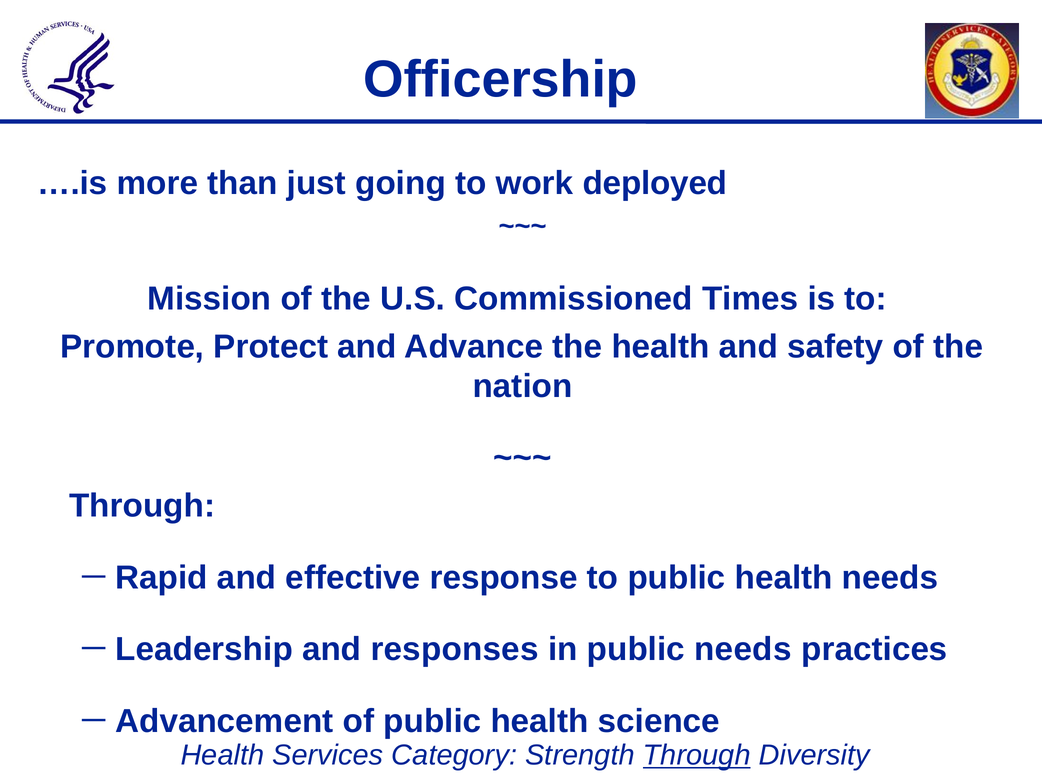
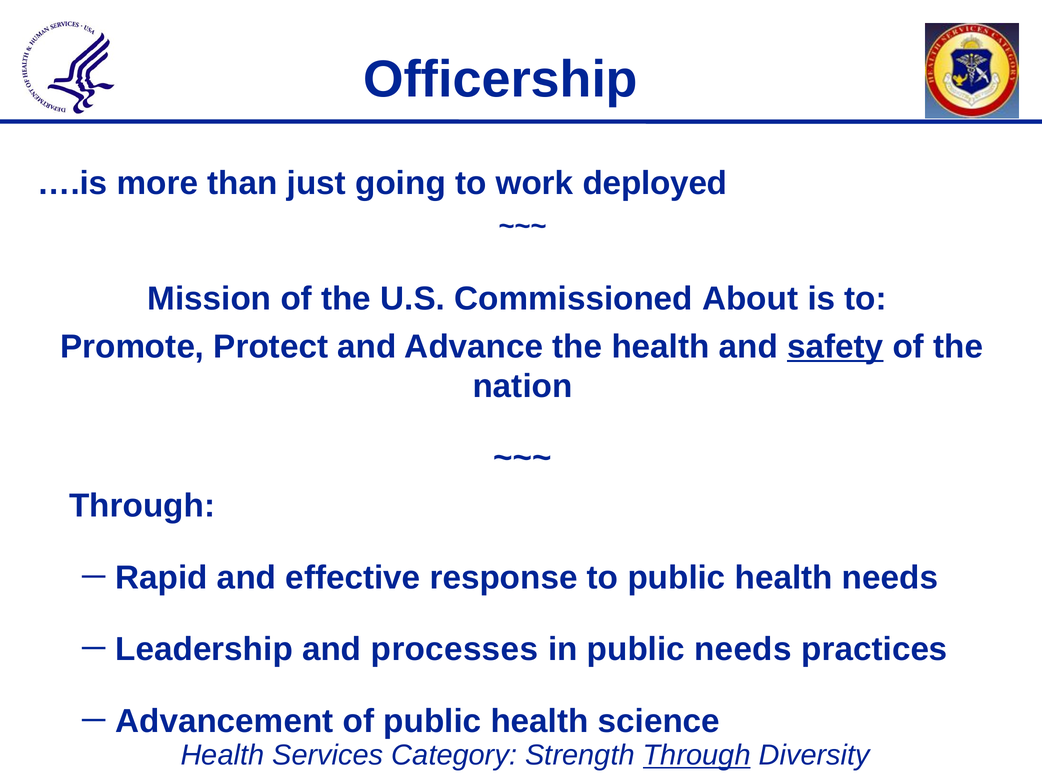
Times: Times -> About (750, 299)
safety underline: none -> present (835, 347)
responses: responses -> processes (455, 650)
